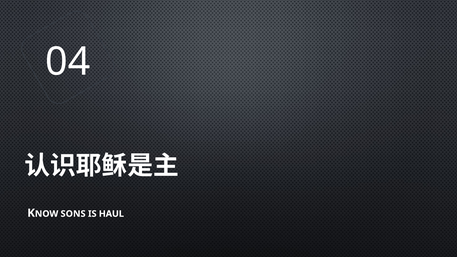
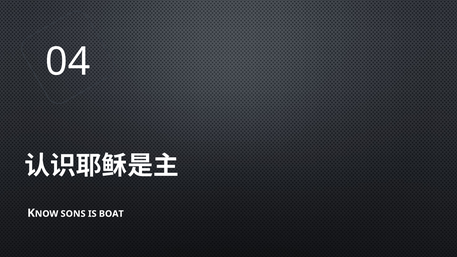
HAUL: HAUL -> BOAT (111, 214)
